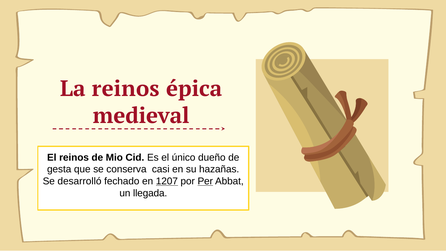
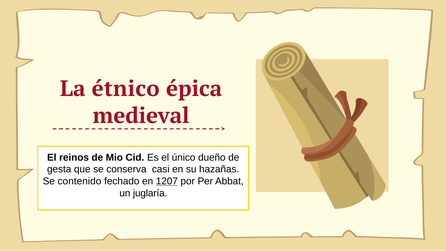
La reinos: reinos -> étnico (126, 89)
desarrolló: desarrolló -> contenido (79, 181)
Per underline: present -> none (205, 181)
llegada: llegada -> juglaría (150, 193)
